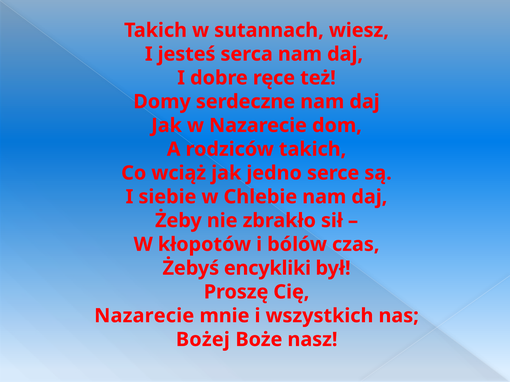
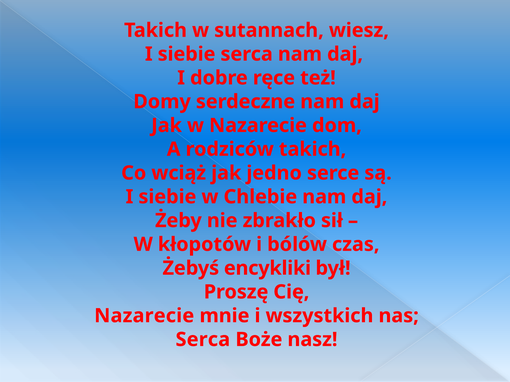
jesteś: jesteś -> siebie (187, 54)
Bożej: Bożej -> Serca (203, 340)
